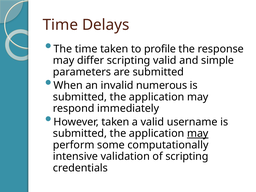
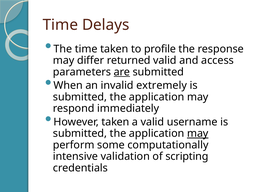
differ scripting: scripting -> returned (129, 60)
simple: simple -> access (218, 60)
are underline: none -> present (122, 72)
numerous: numerous -> extremely (162, 85)
